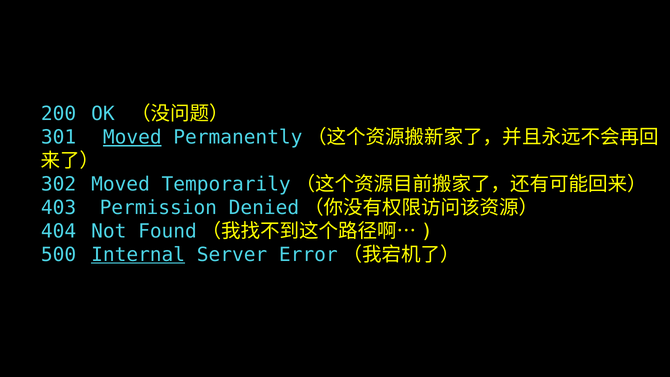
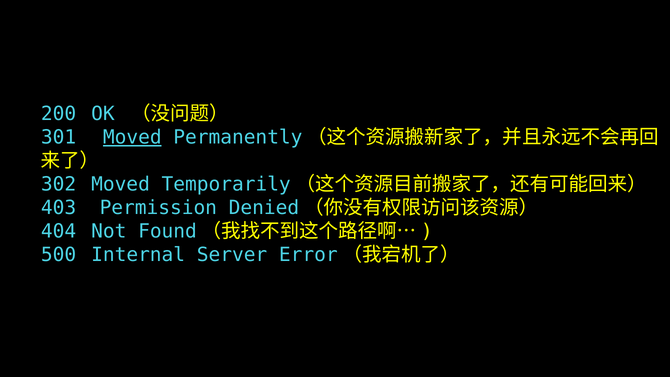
Internal underline: present -> none (138, 255)
